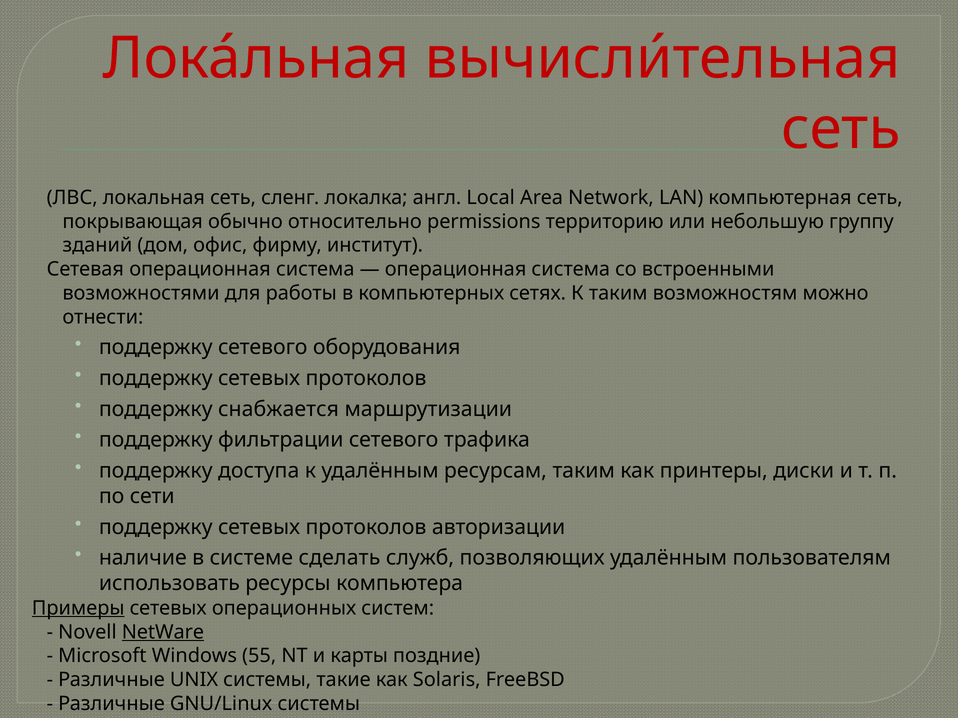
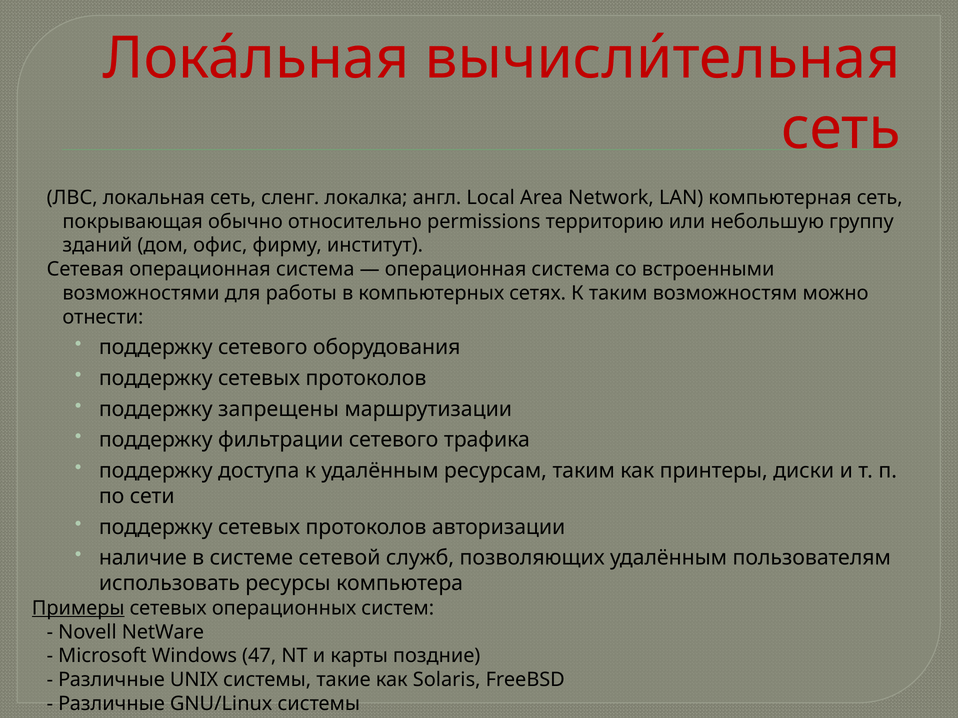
снабжается: снабжается -> запрещены (278, 409)
сделать: сделать -> сетевой (340, 558)
NetWare underline: present -> none (163, 632)
55: 55 -> 47 (259, 656)
